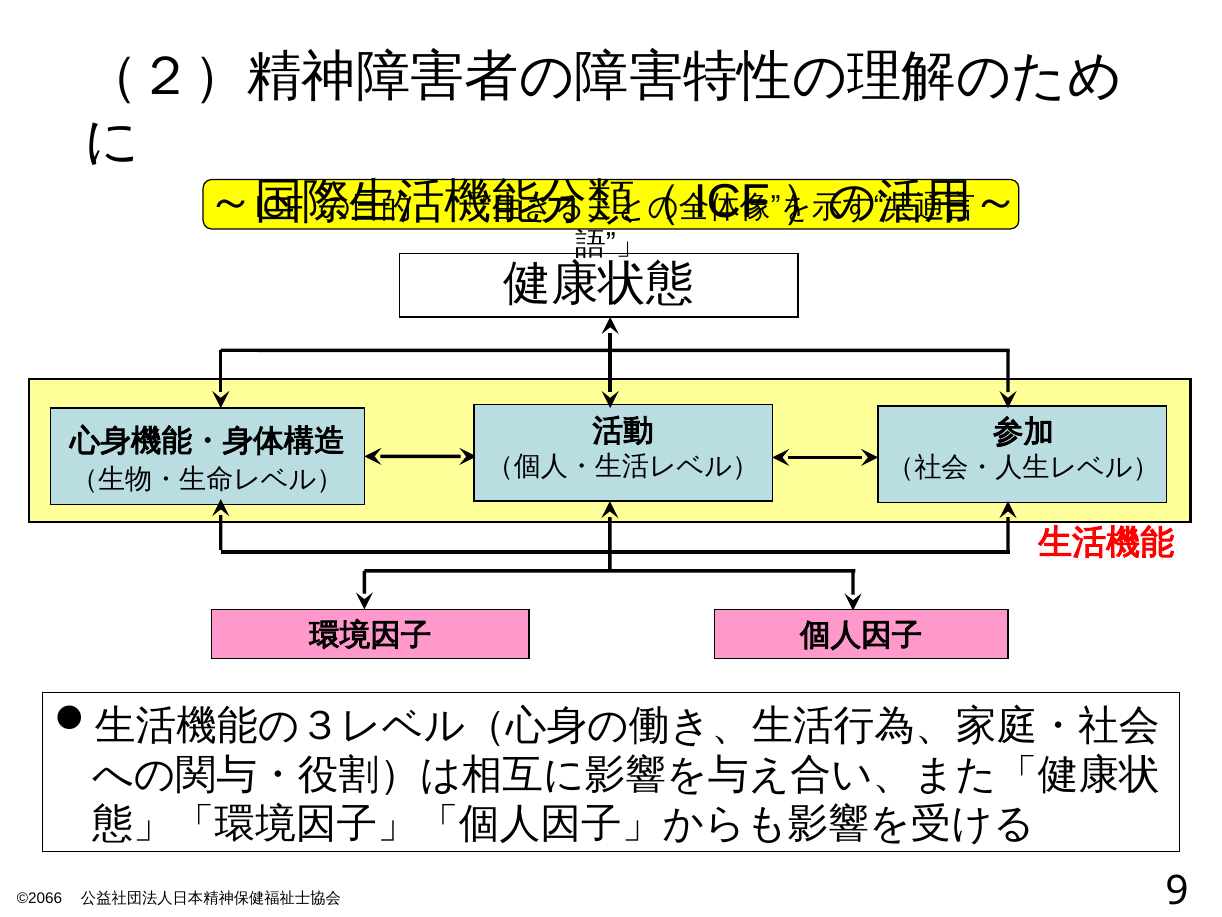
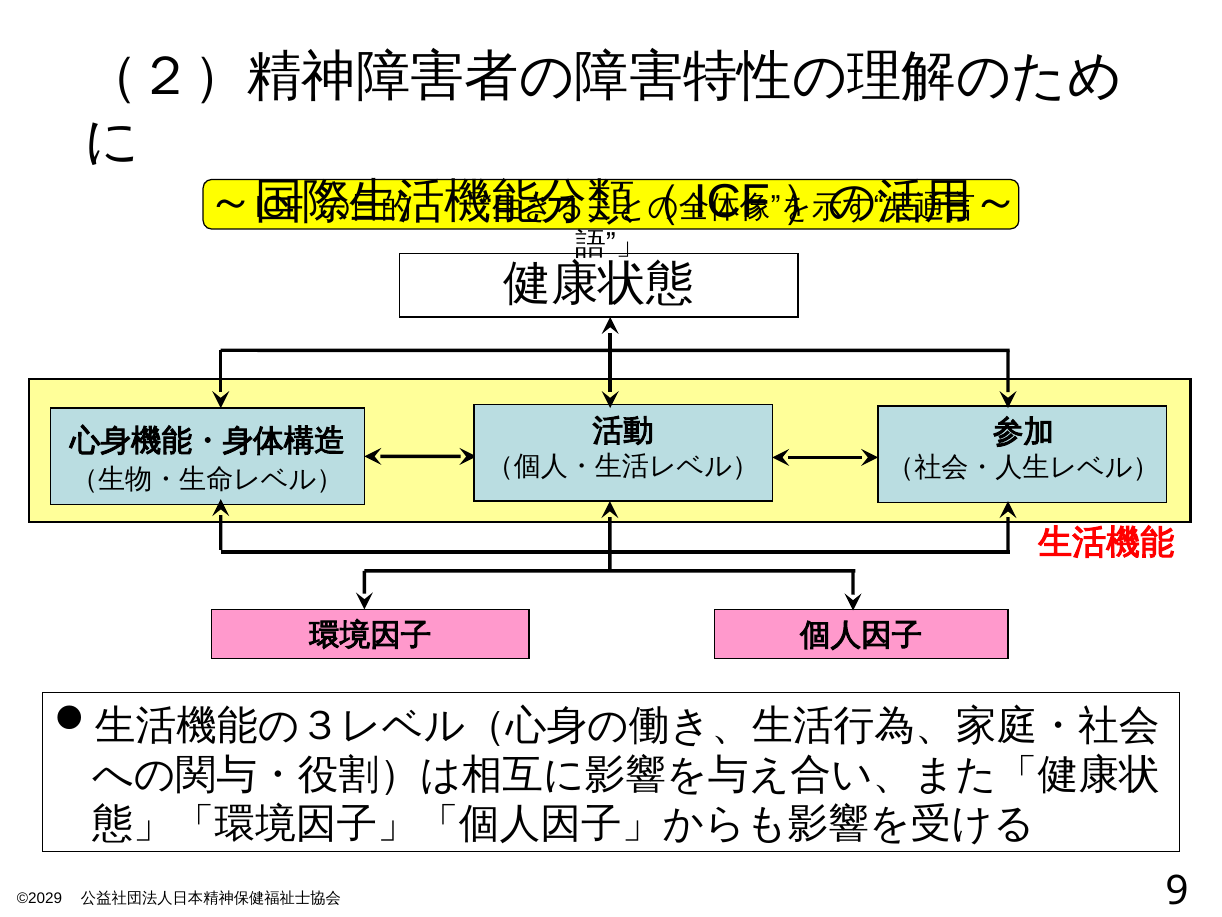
©2066: ©2066 -> ©2029 (39, 898)
